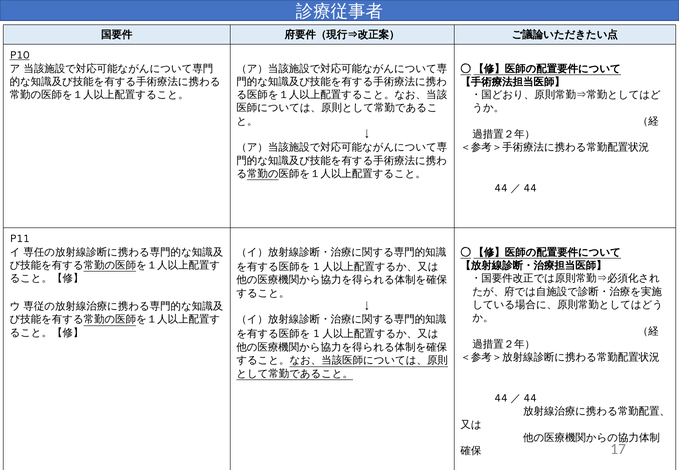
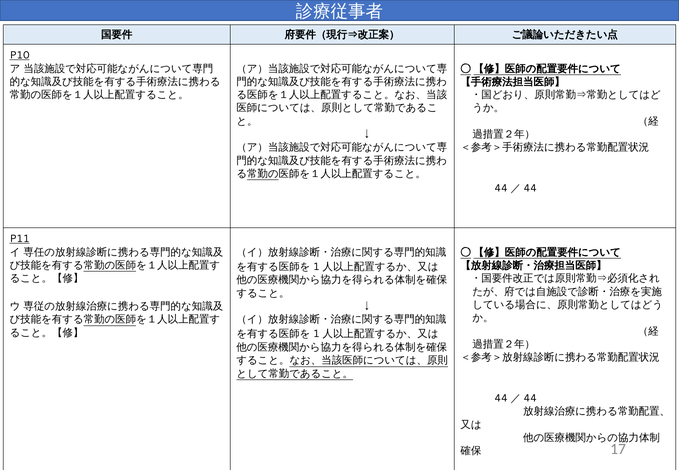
P11 underline: none -> present (20, 239)
